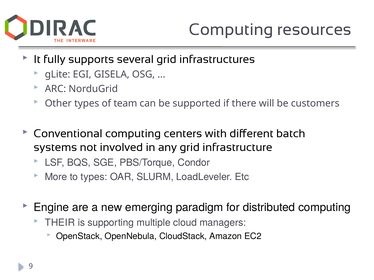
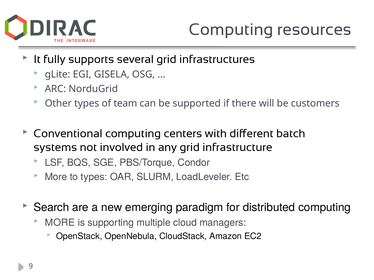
Engine: Engine -> Search (51, 208)
THEIR: THEIR -> MORE (60, 223)
